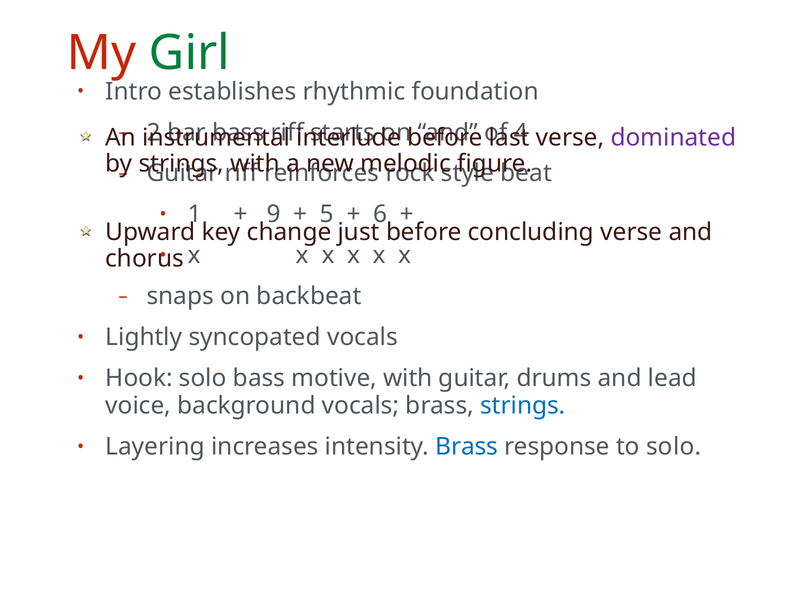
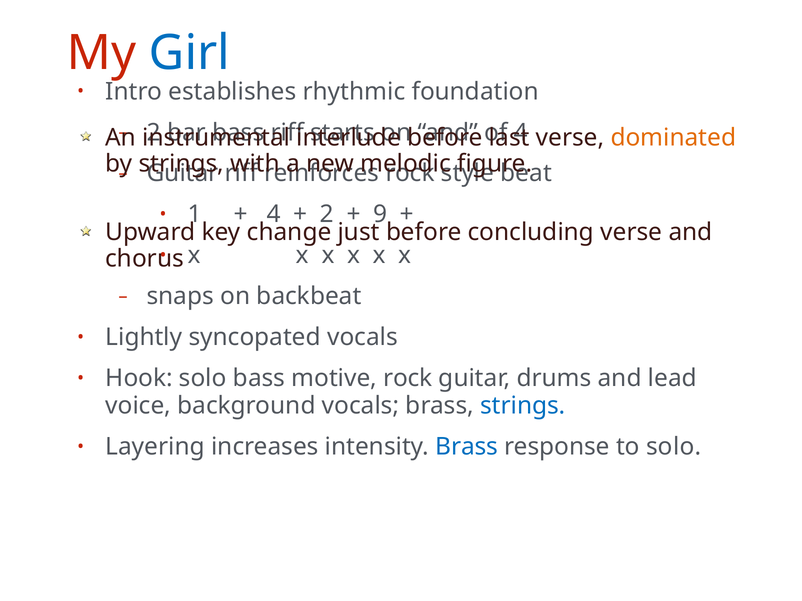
Girl colour: green -> blue (189, 53)
dominated colour: purple -> orange (673, 138)
9: 9 -> 4 (274, 215)
5: 5 -> 2 (327, 215)
6: 6 -> 9 (380, 215)
motive with: with -> rock (408, 378)
